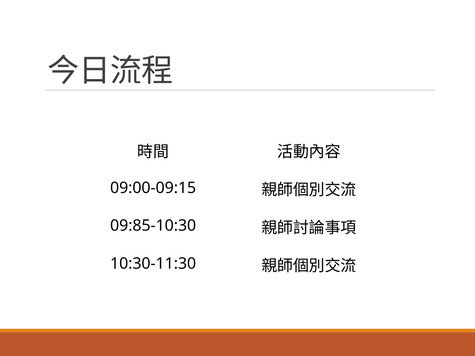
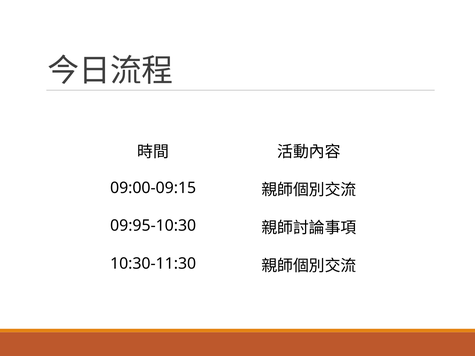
09:85-10:30: 09:85-10:30 -> 09:95-10:30 (153, 226)
